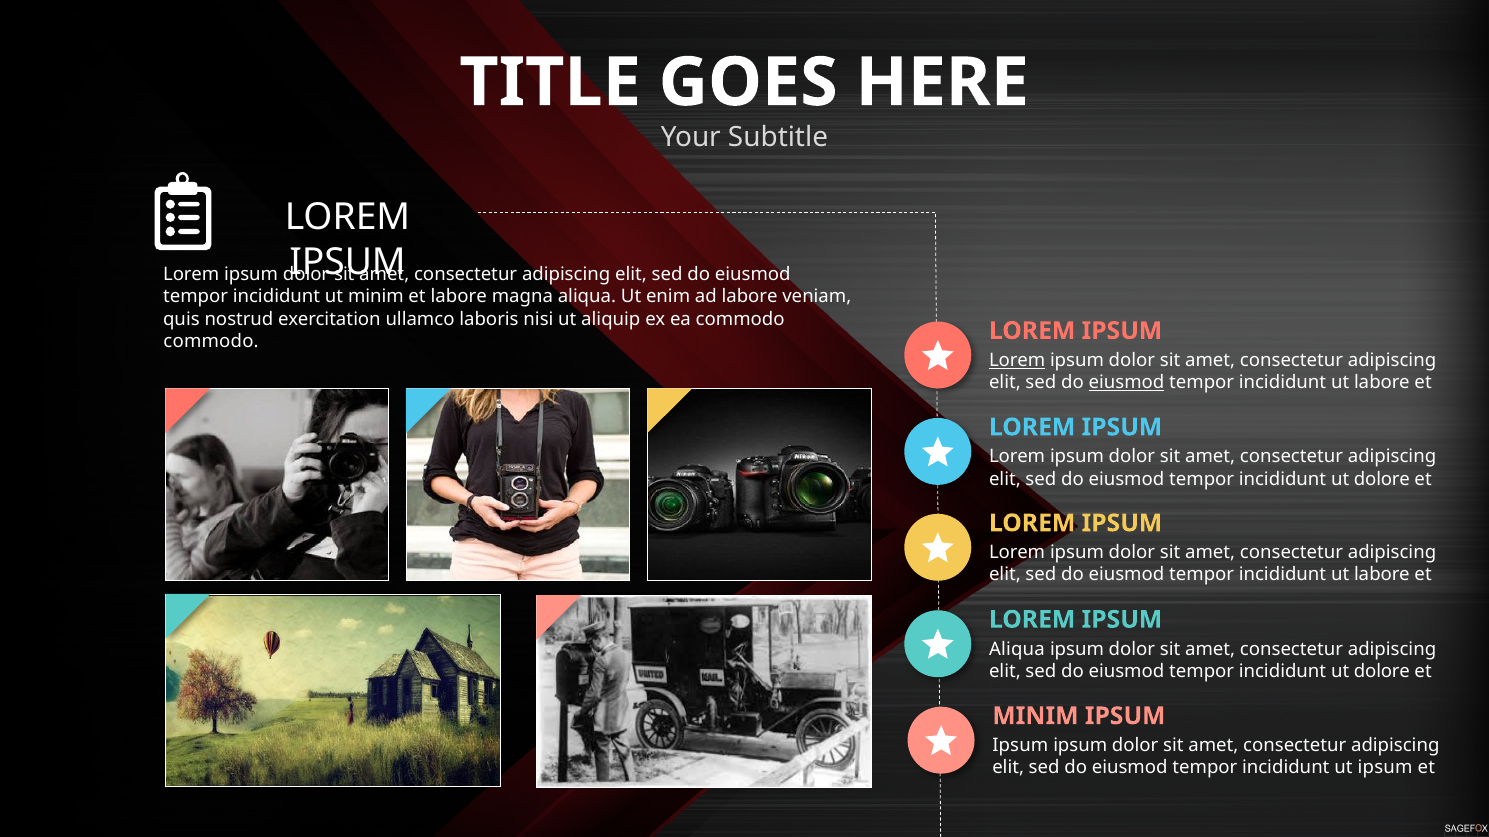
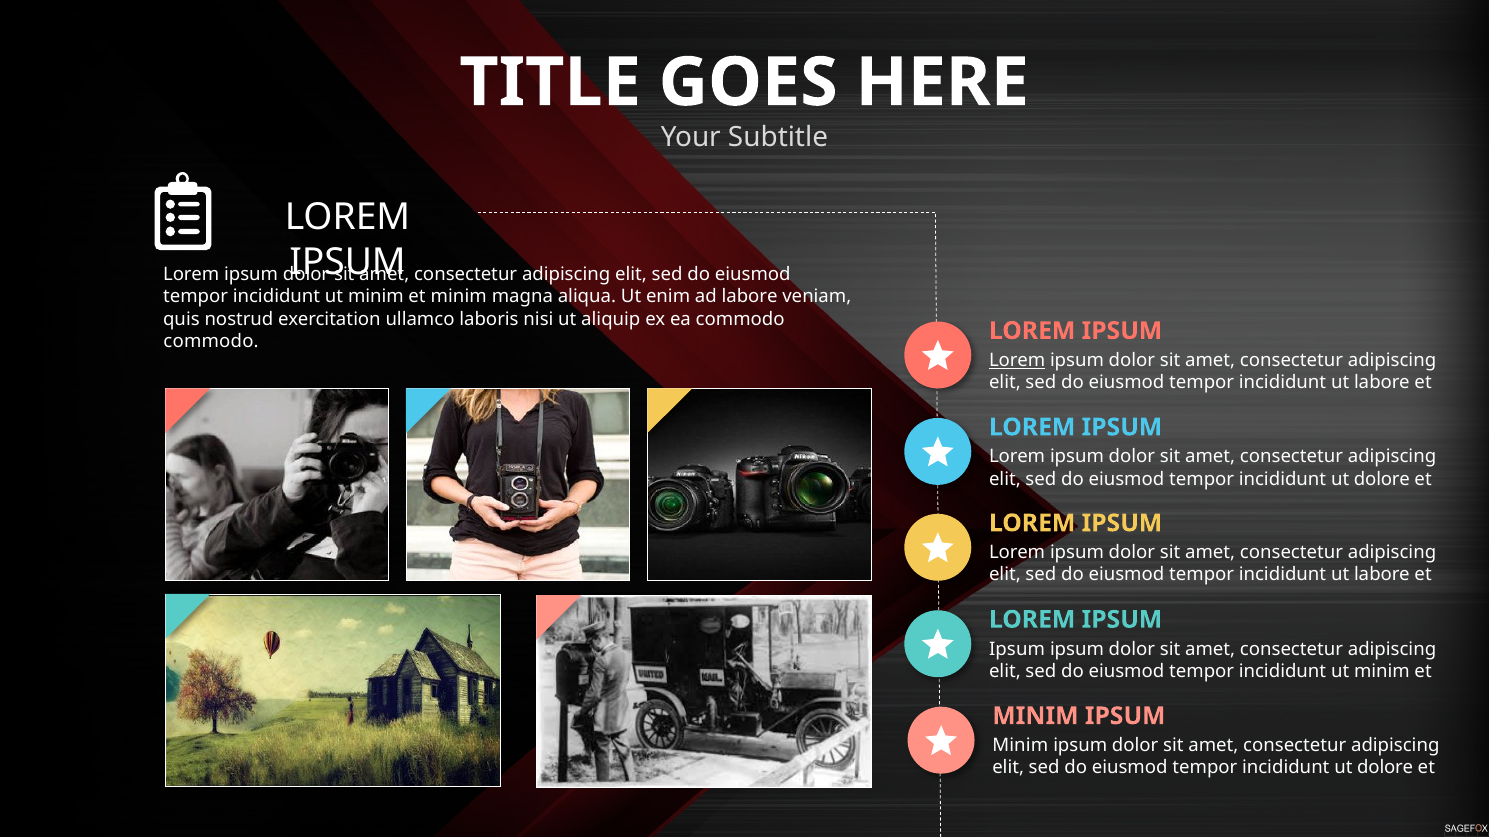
labore: labore -> minim (459, 297)
eiusmod underline: present -> none (1126, 383)
Aliqua: Aliqua -> Ipsum (1017, 649)
dolore: dolore -> minim (1382, 672)
Ipsum: Ipsum -> Minim (1020, 746)
ipsum: ipsum -> dolore (1385, 768)
